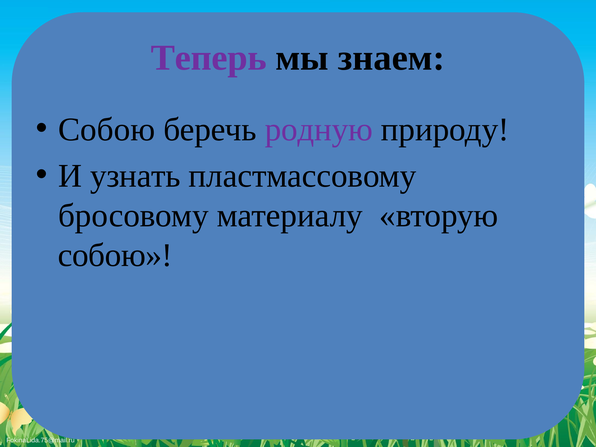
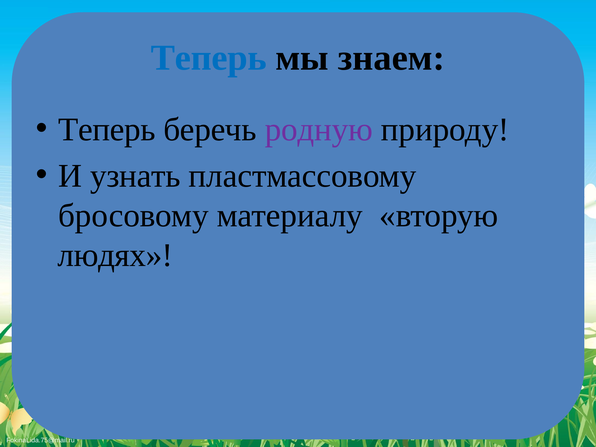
Теперь colour: purple -> blue (209, 58)
Собою: Собою -> Теперь (107, 129)
собою: собою -> людях (115, 255)
